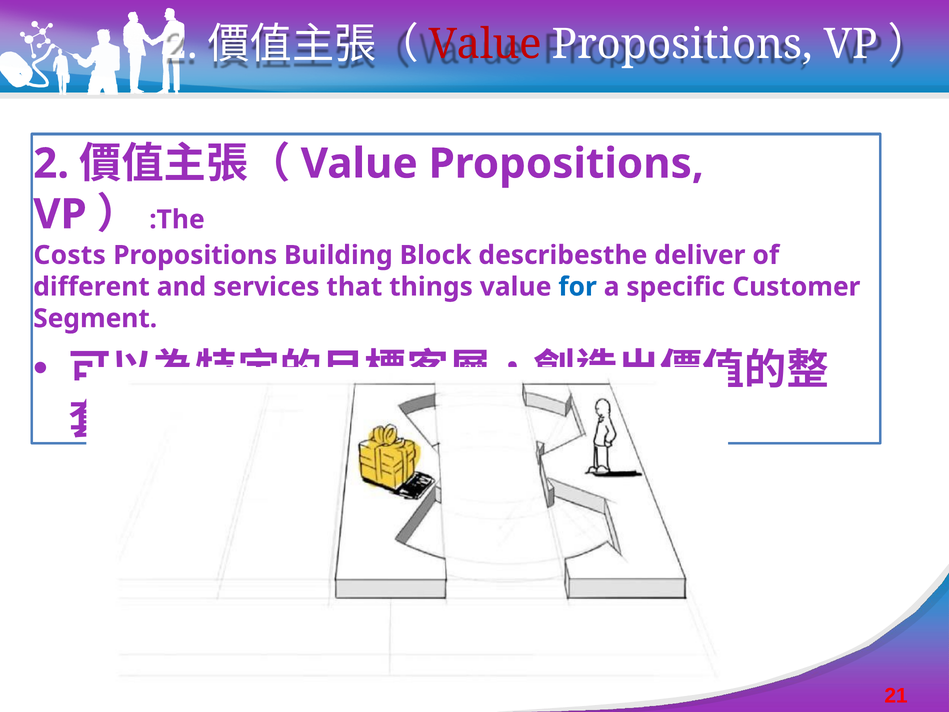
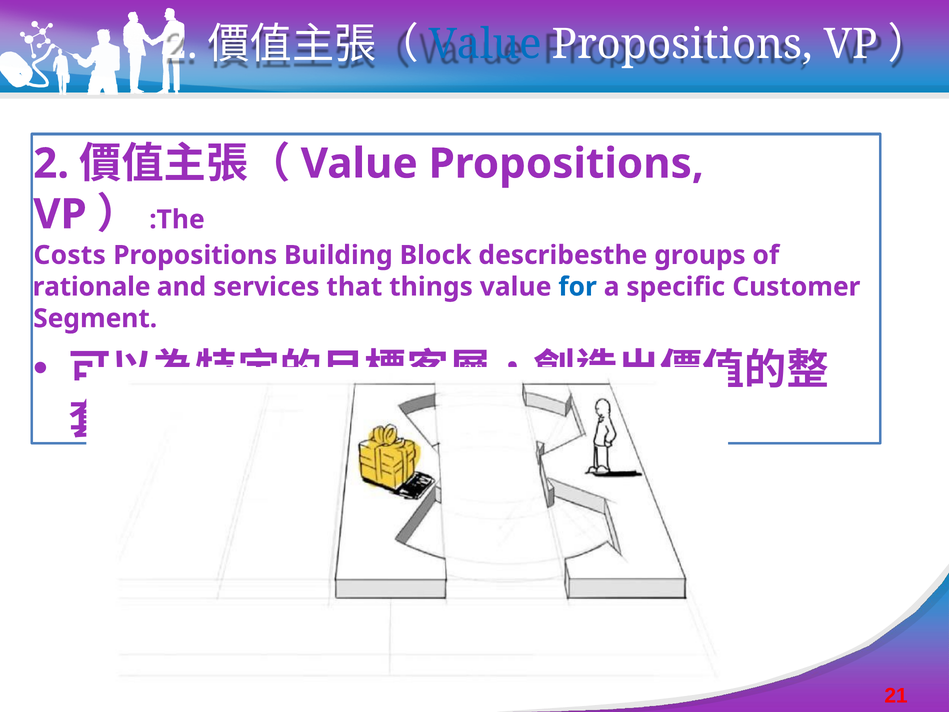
Value colour: red -> blue (485, 44)
deliver: deliver -> groups (700, 255)
different: different -> rationale (92, 287)
